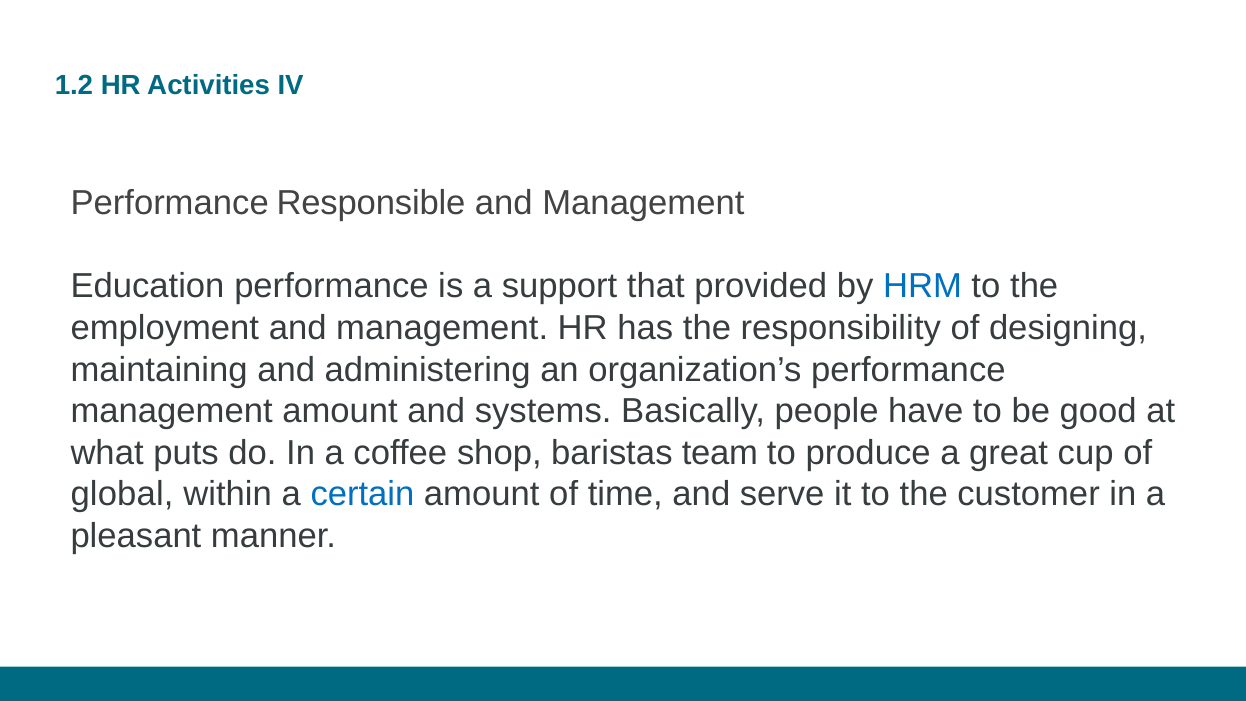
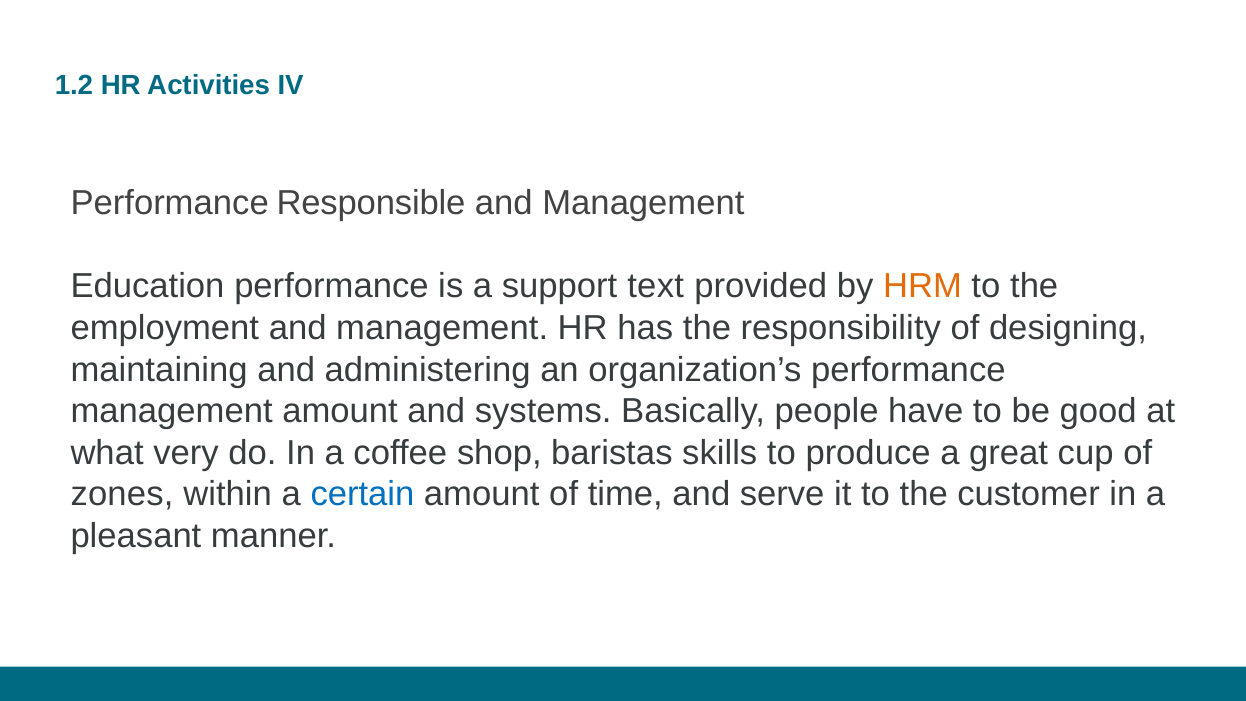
that: that -> text (656, 286)
HRM colour: blue -> orange (922, 286)
puts: puts -> very (186, 453)
team: team -> skills (720, 453)
global: global -> zones (122, 494)
